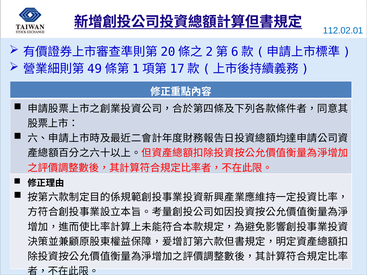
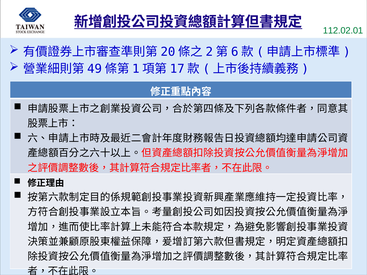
112.02.01 colour: blue -> green (343, 31)
